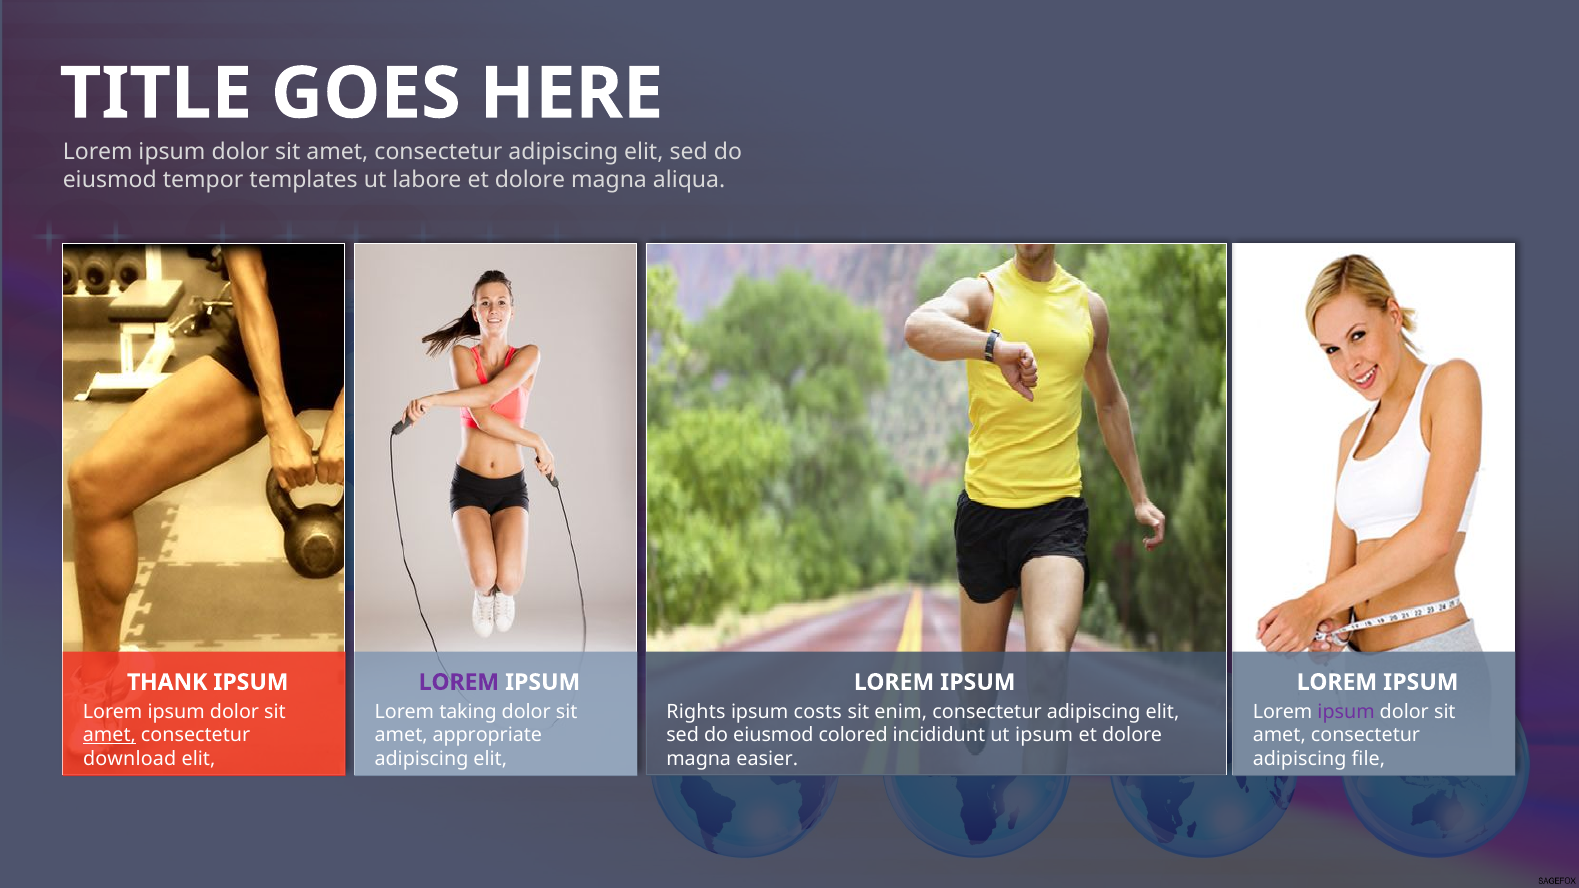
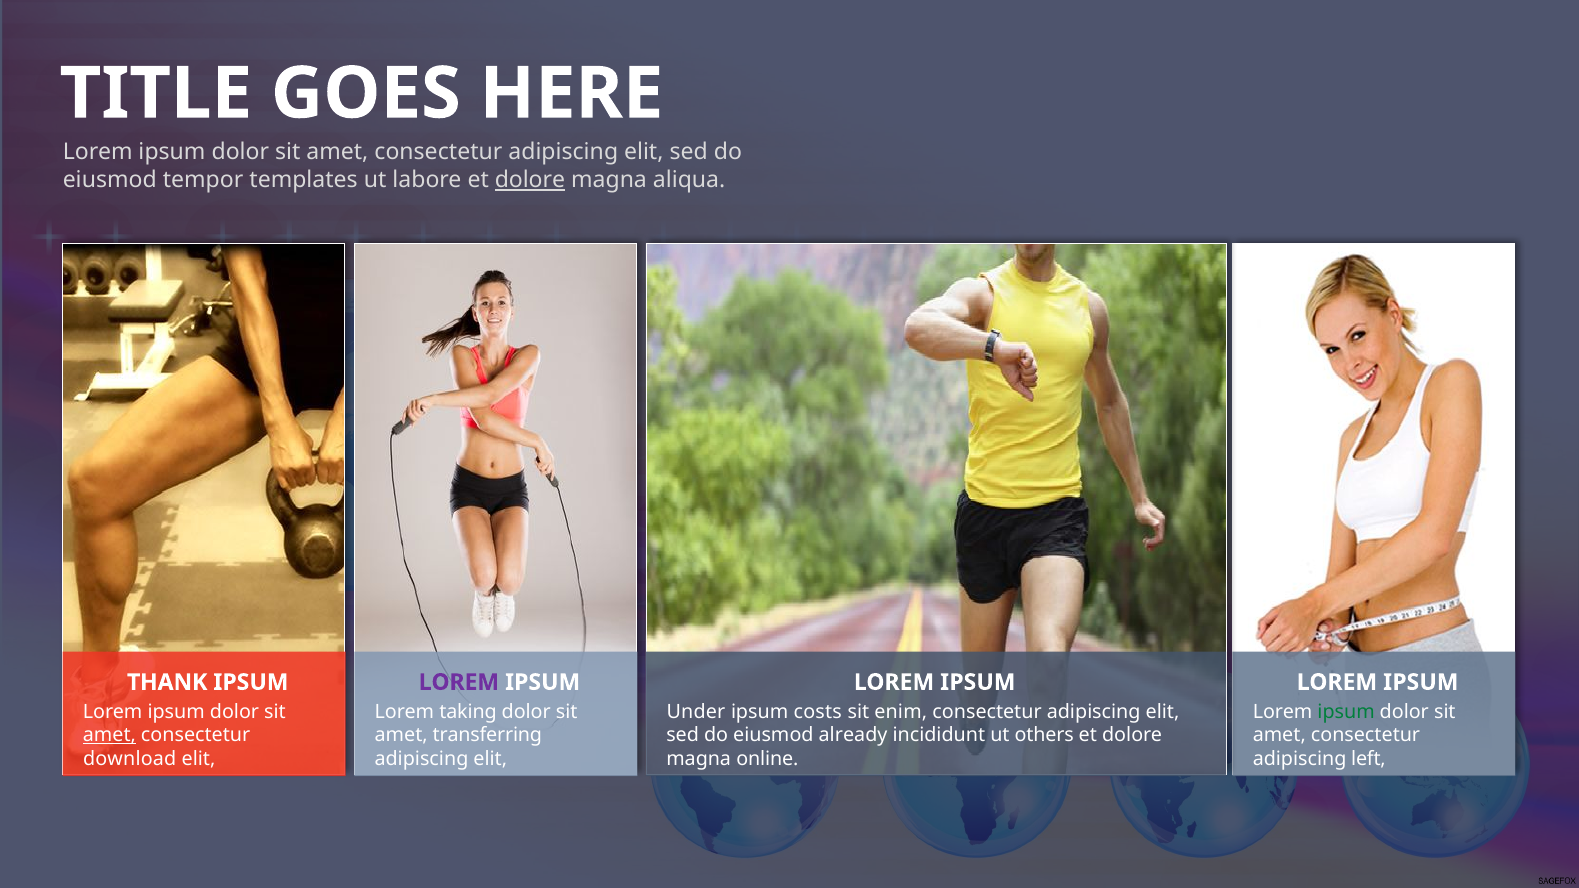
dolore underline: none -> present (530, 180)
Rights: Rights -> Under (696, 712)
ipsum colour: purple -> green (1346, 712)
appropriate: appropriate -> transferring (487, 735)
colored: colored -> already (853, 735)
ut ipsum: ipsum -> others (1044, 735)
easier: easier -> online (767, 759)
file: file -> left (1368, 759)
